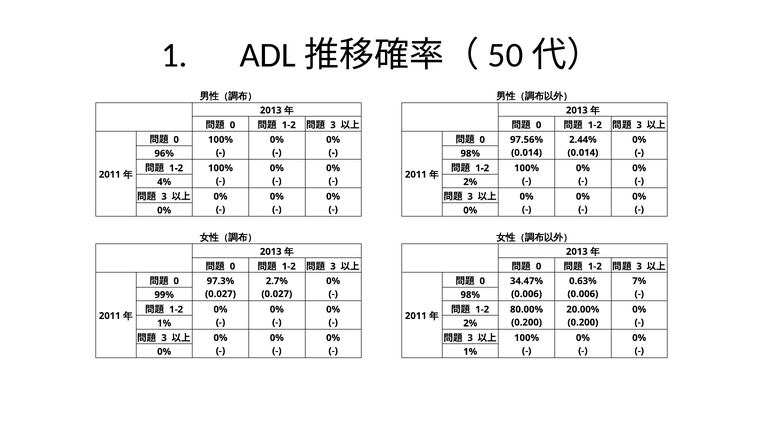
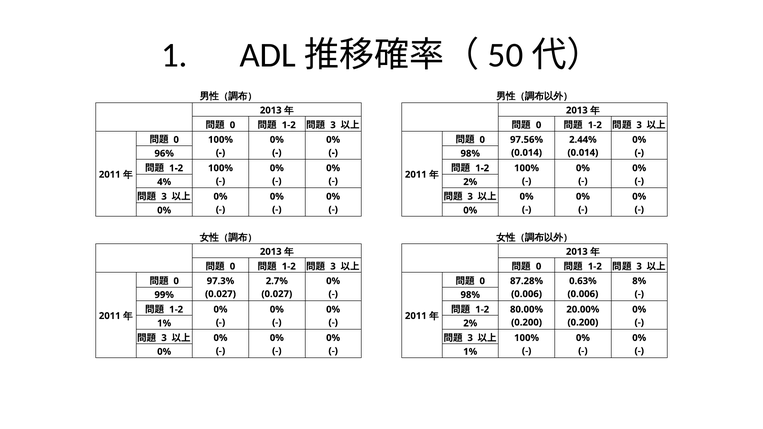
34.47%: 34.47% -> 87.28% (527, 281)
7%: 7% -> 8% (639, 281)
